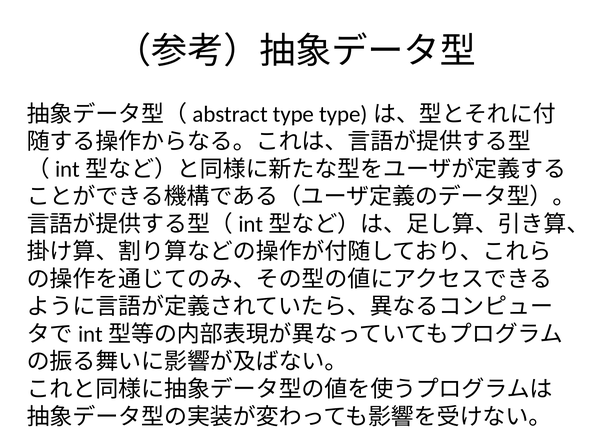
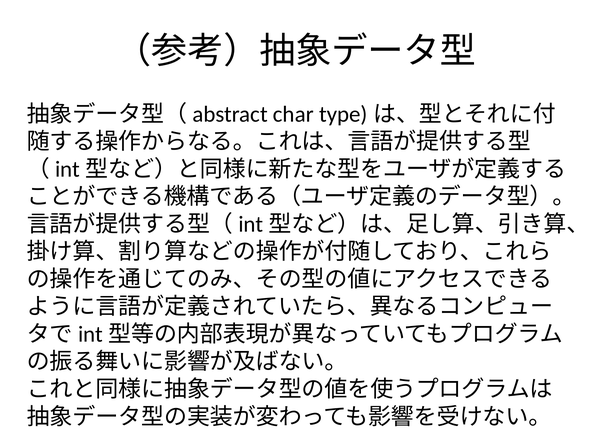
type: type -> char (293, 114)
